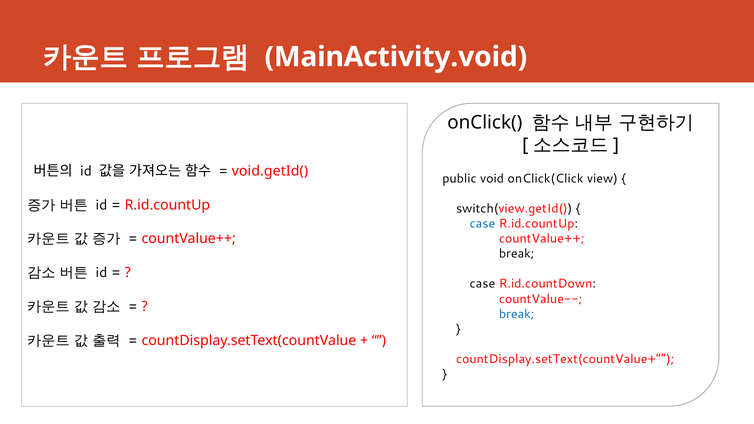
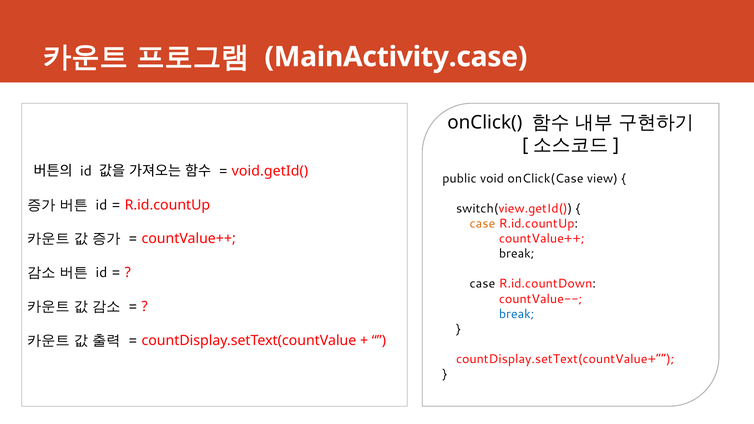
MainActivity.void: MainActivity.void -> MainActivity.case (396, 57)
onClick(Click: onClick(Click -> onClick(Case (545, 178)
case colour: blue -> orange (482, 224)
